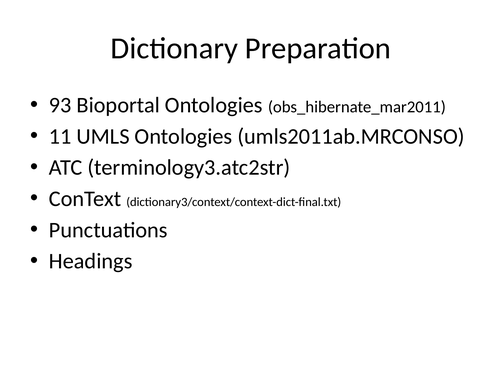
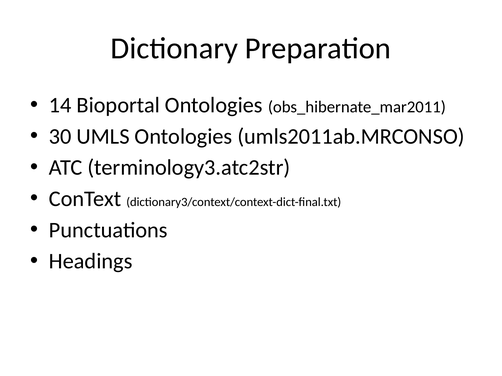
93: 93 -> 14 (60, 105)
11: 11 -> 30 (60, 137)
